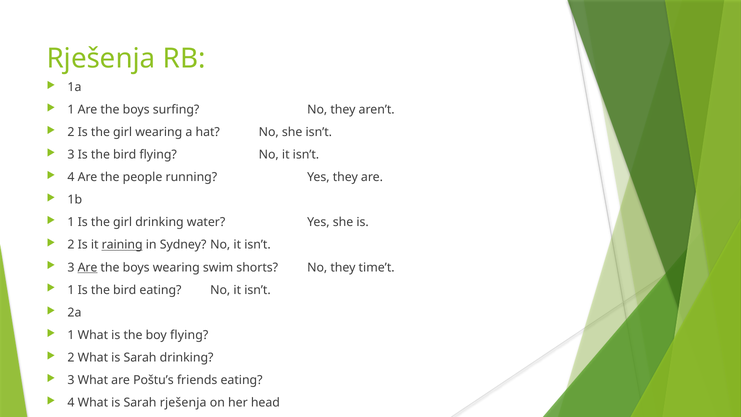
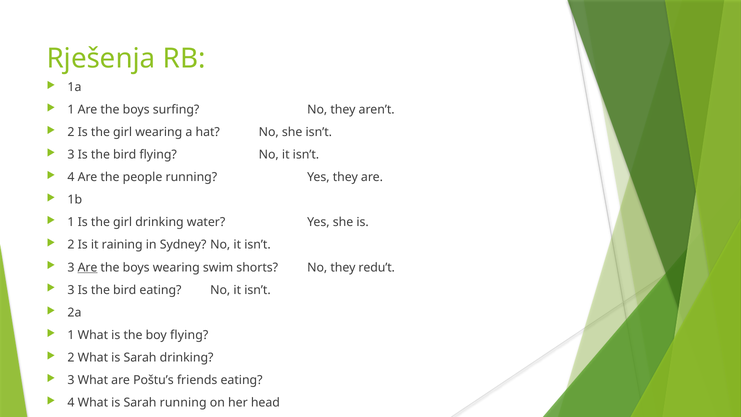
raining underline: present -> none (122, 245)
time’t: time’t -> redu’t (377, 267)
1: 1 -> 3 (71, 290)
Sarah rješenja: rješenja -> running (183, 403)
